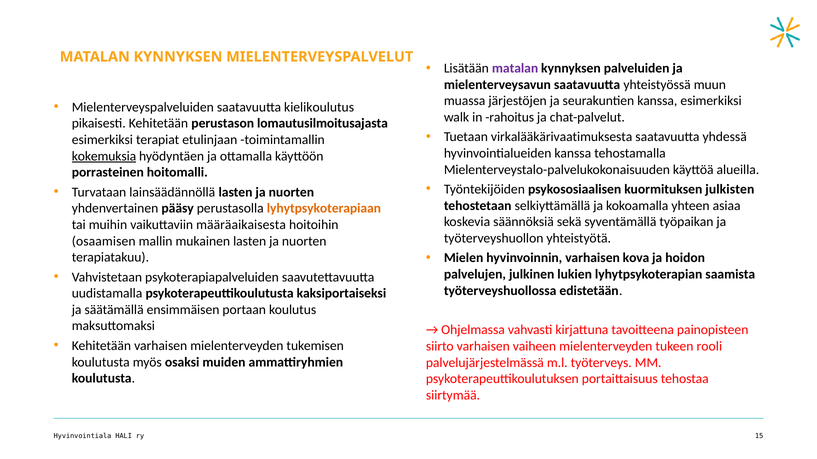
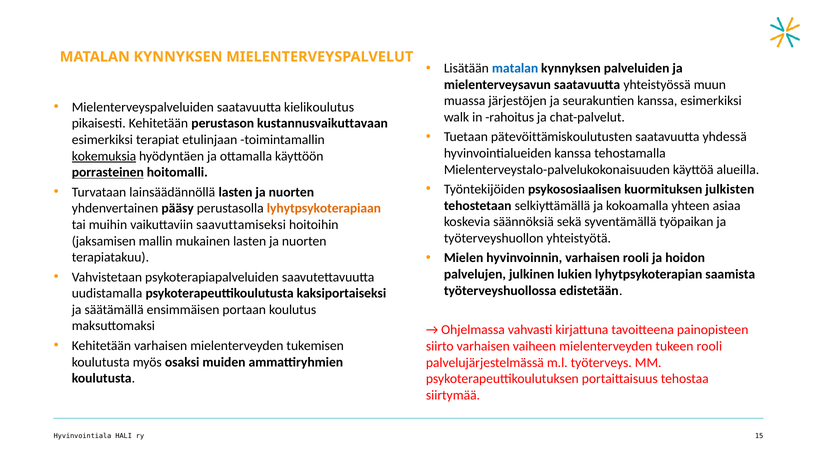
matalan colour: purple -> blue (515, 68)
lomautusilmoitusajasta: lomautusilmoitusajasta -> kustannusvaikuttavaan (322, 124)
virkalääkärivaatimuksesta: virkalääkärivaatimuksesta -> pätevöittämiskoulutusten (562, 137)
porrasteinen underline: none -> present (108, 173)
määräaikaisesta: määräaikaisesta -> saavuttamiseksi (241, 225)
osaamisen: osaamisen -> jaksamisen (104, 241)
varhaisen kova: kova -> rooli (636, 258)
